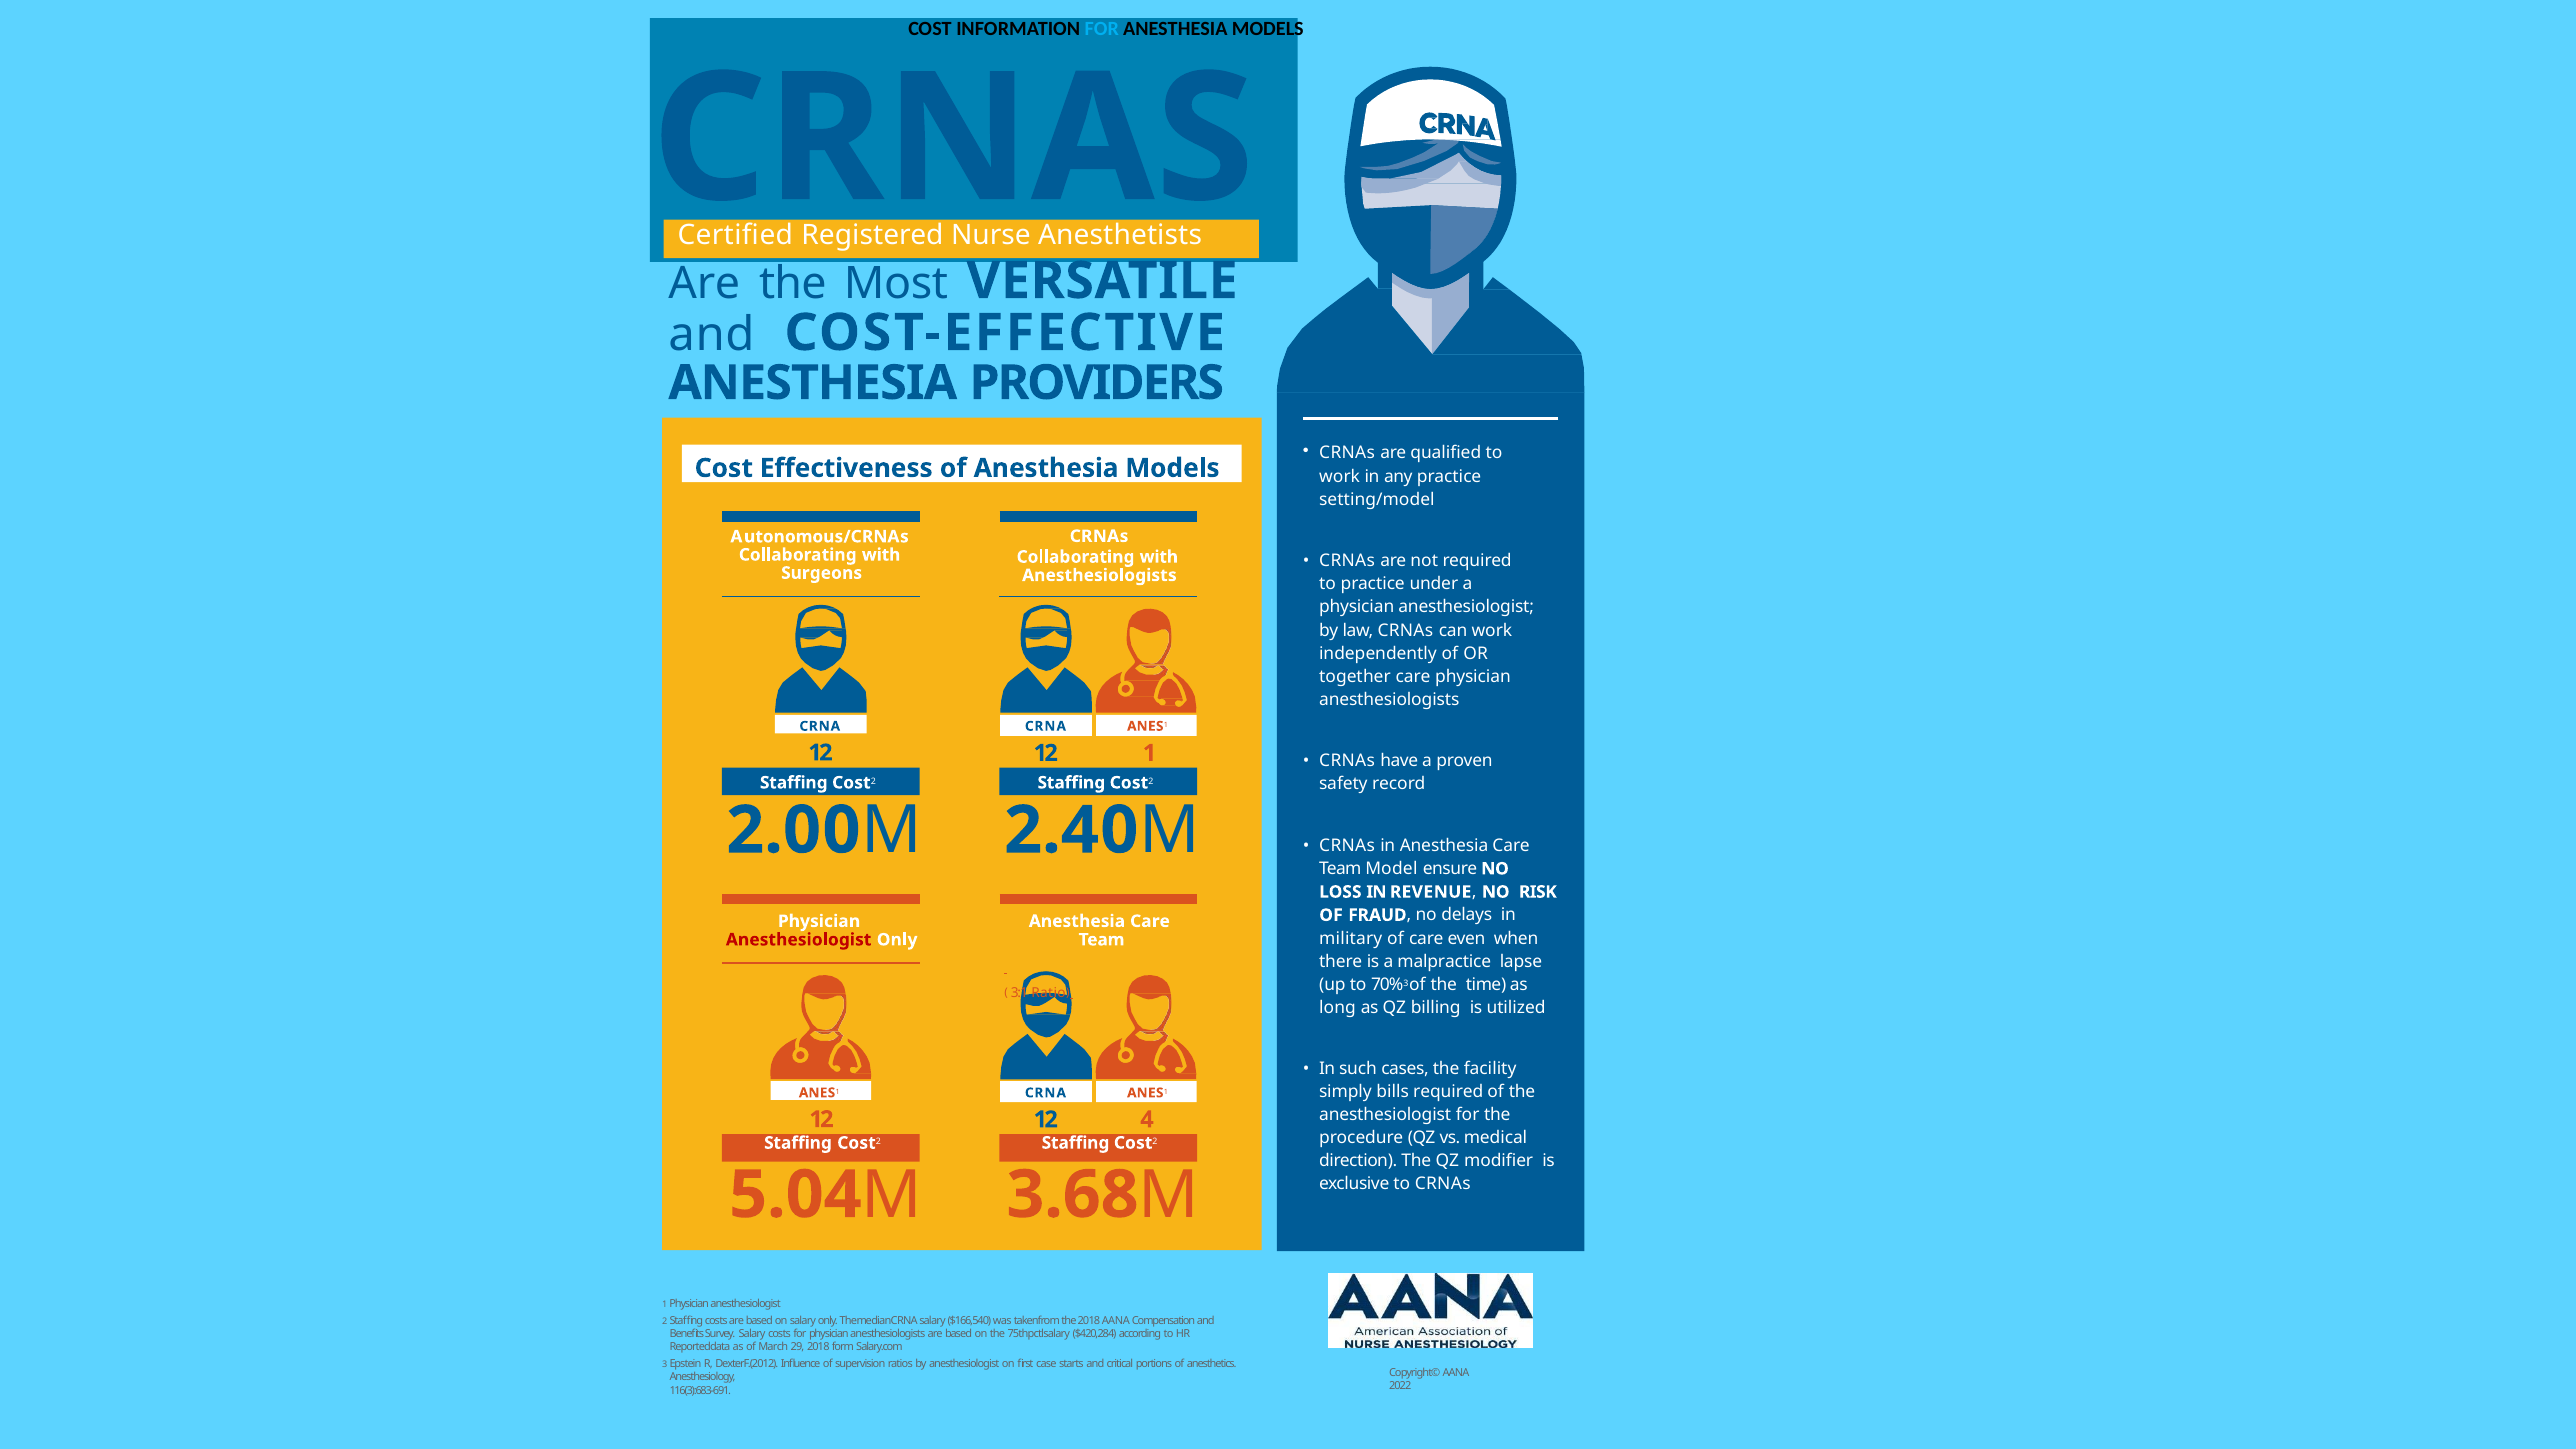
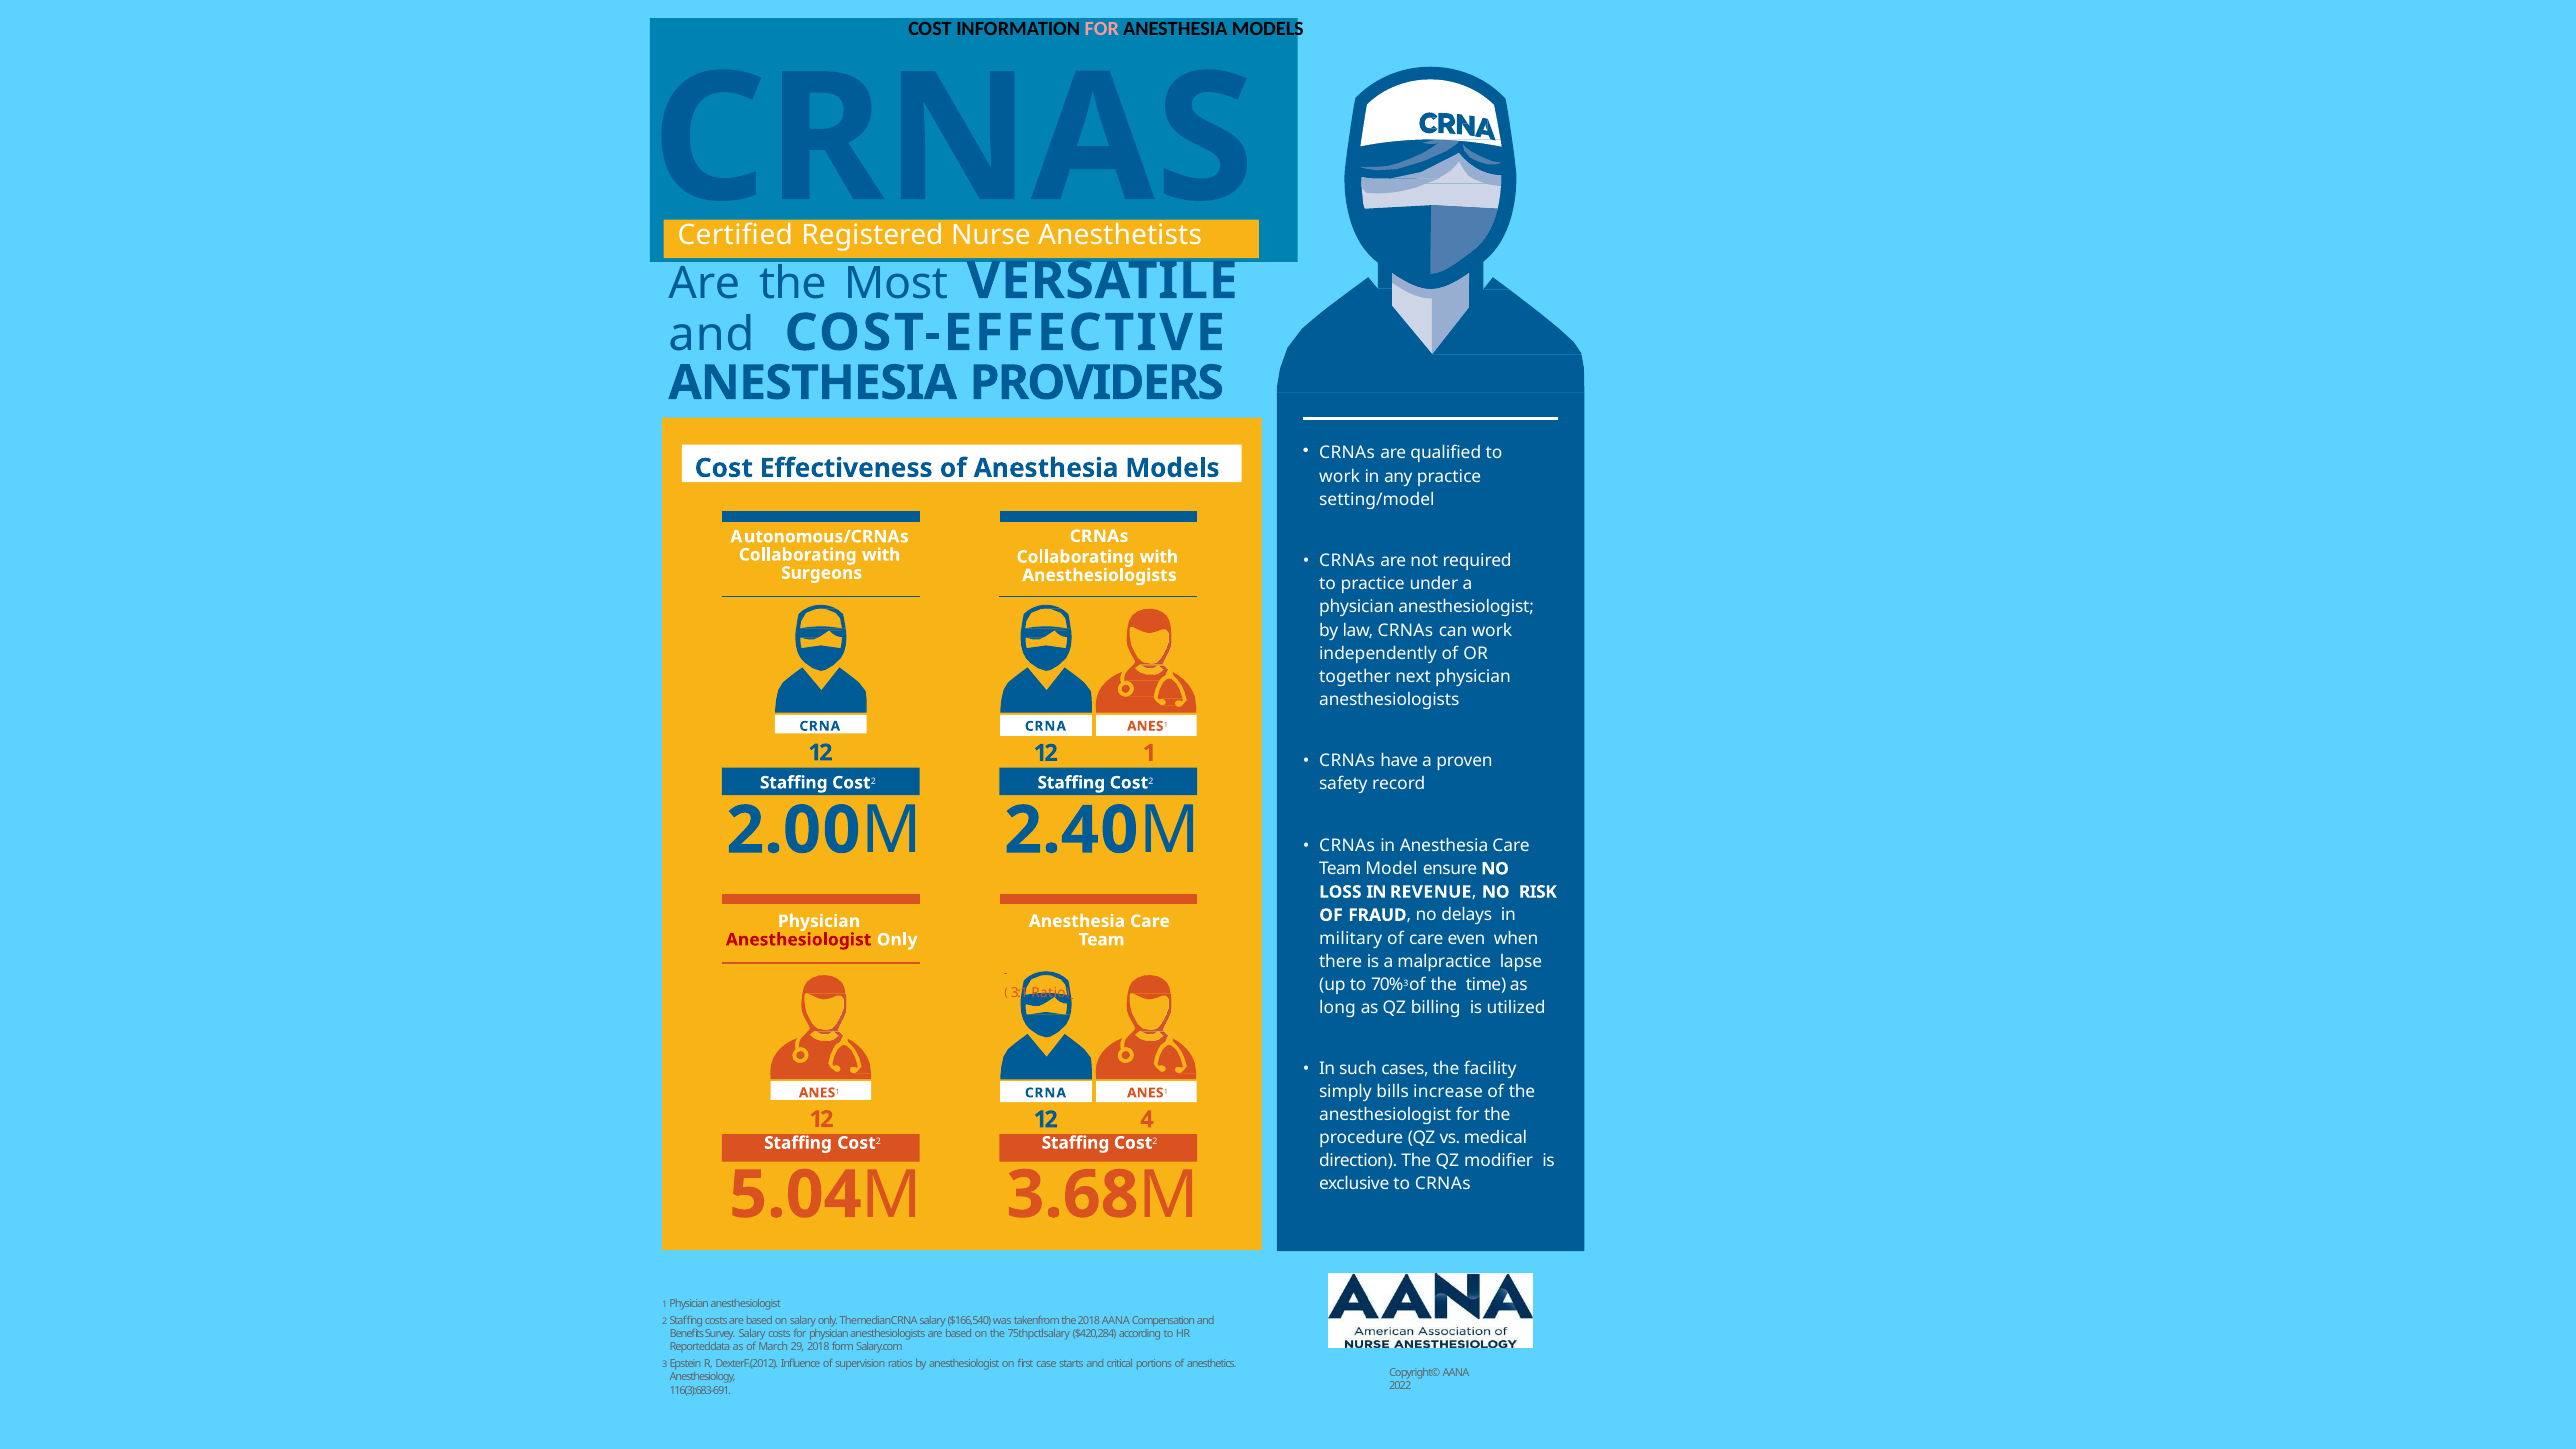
FOR colour: light blue -> pink (1102, 28)
together care: care -> next (1413, 677)
bills required: required -> increase (1448, 1092)
